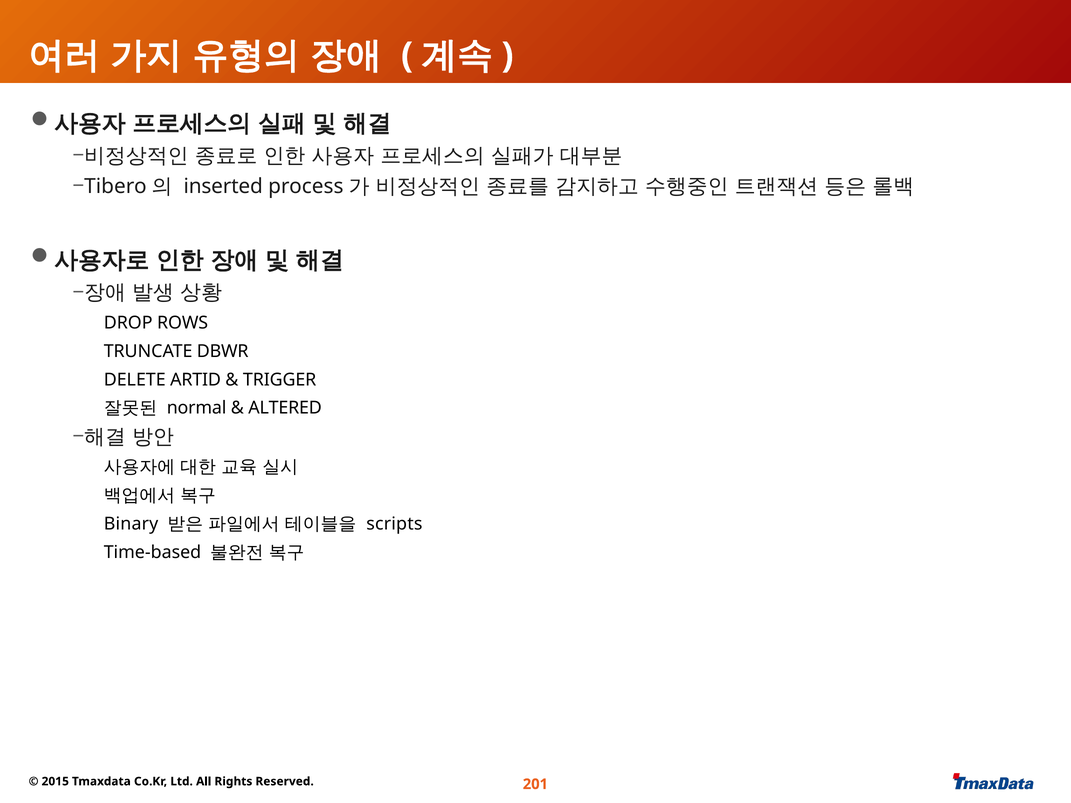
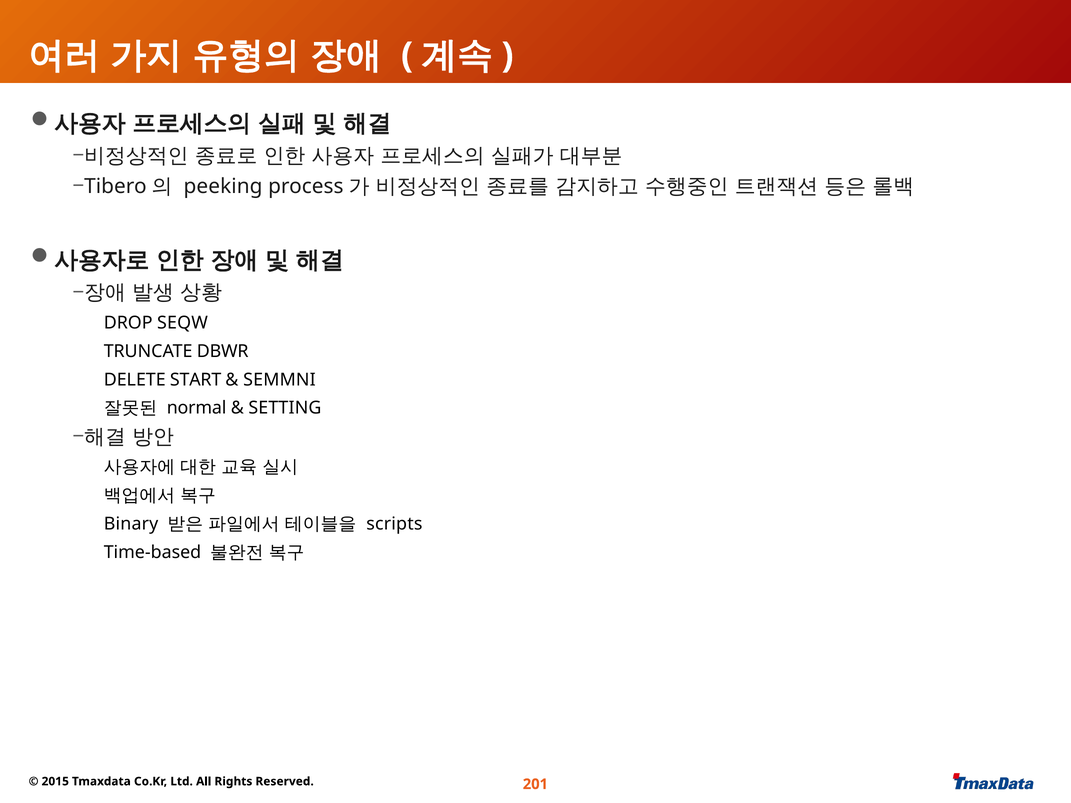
inserted: inserted -> peeking (223, 186)
ROWS: ROWS -> SEQW (182, 323)
ARTID: ARTID -> START (196, 380)
TRIGGER: TRIGGER -> SEMMNI (279, 380)
ALTERED: ALTERED -> SETTING (285, 408)
